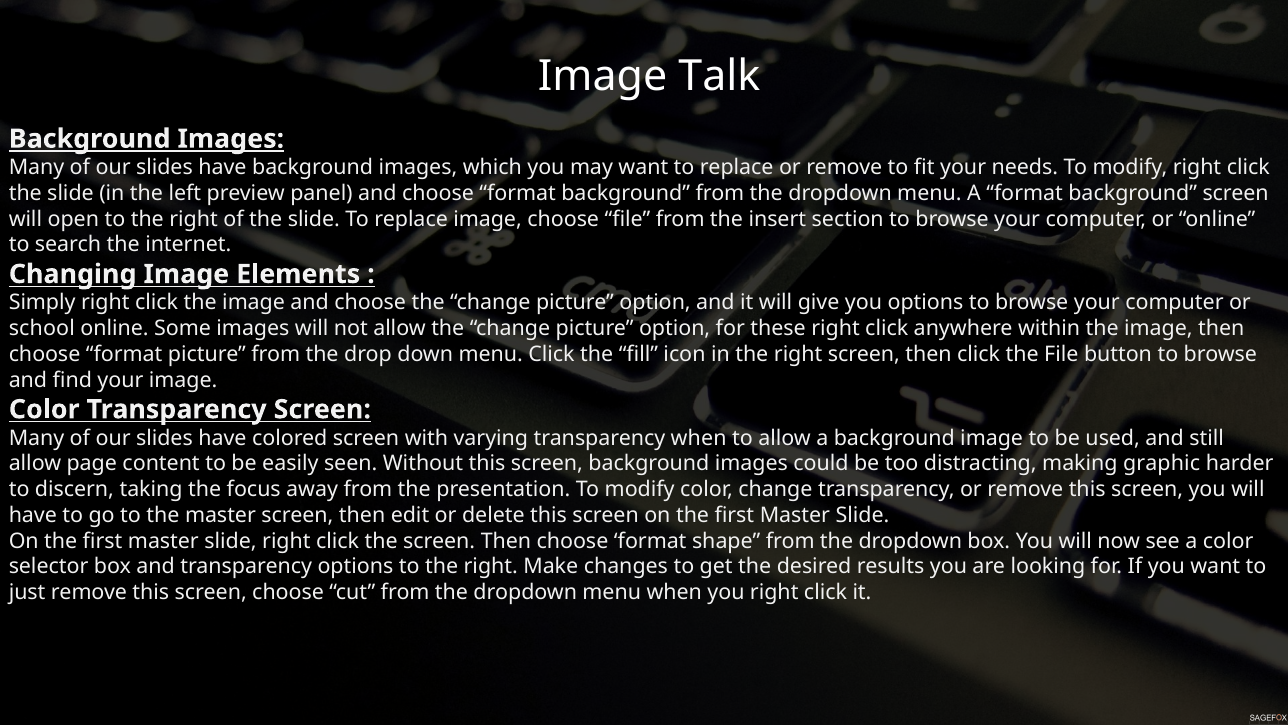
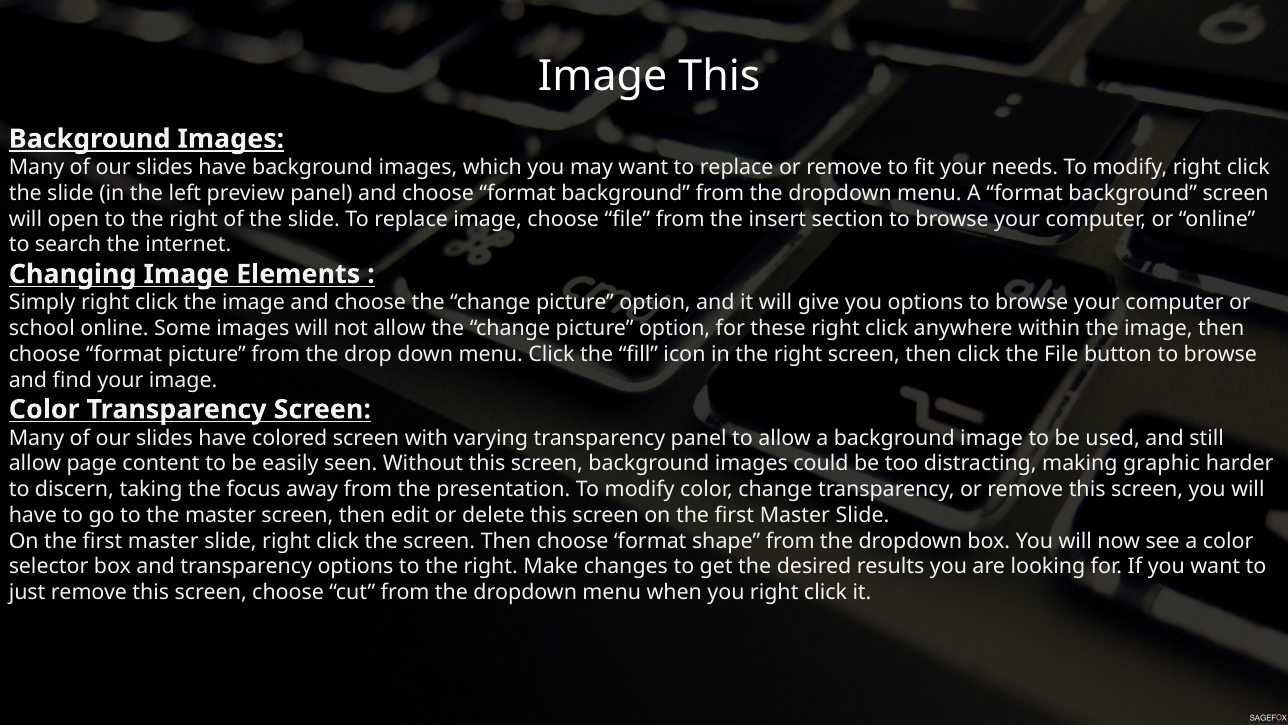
Image Talk: Talk -> This (719, 76)
transparency when: when -> panel (699, 438)
